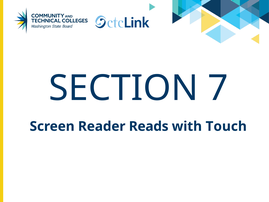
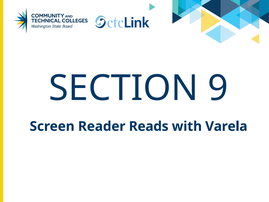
7: 7 -> 9 (218, 88)
Touch: Touch -> Varela (226, 126)
